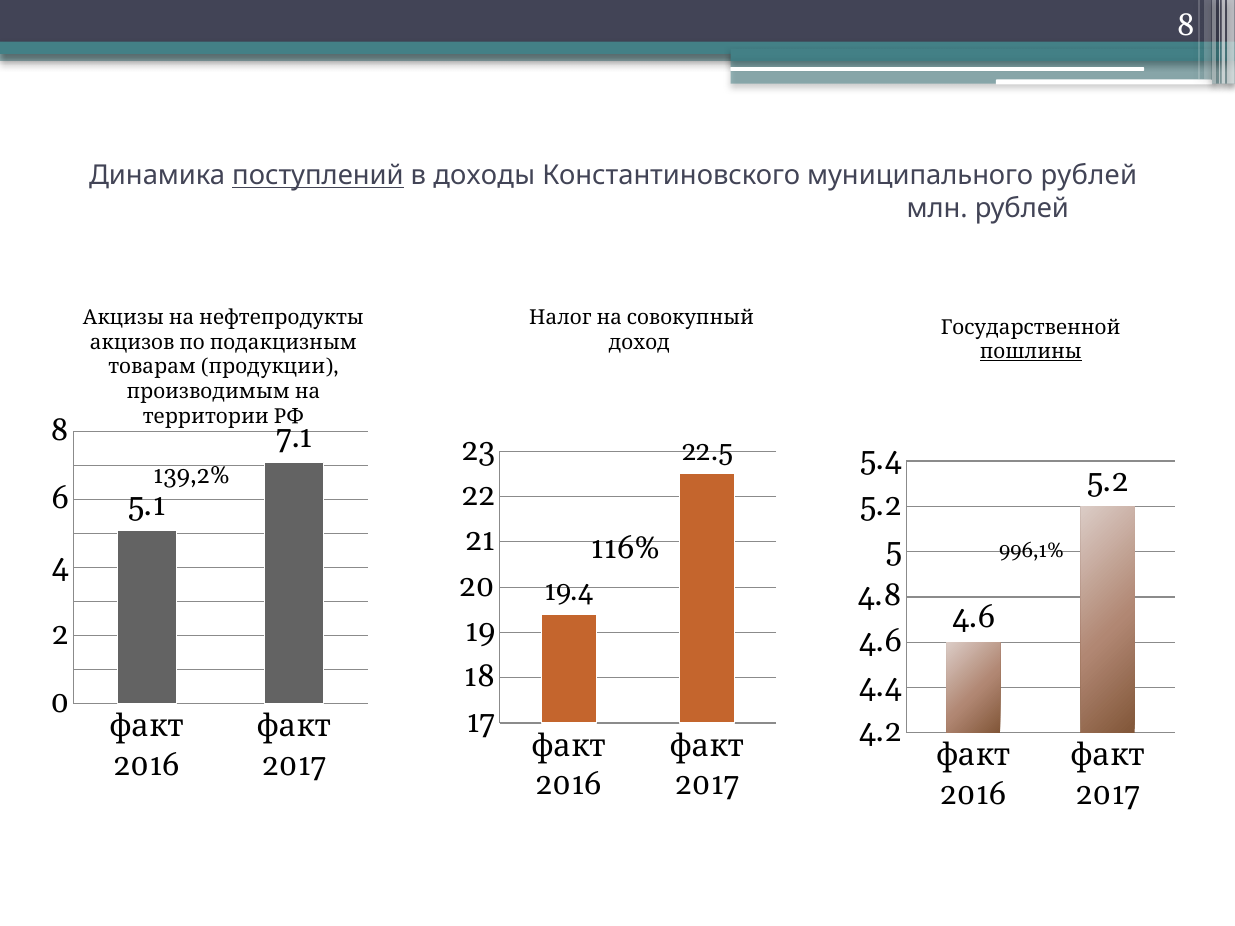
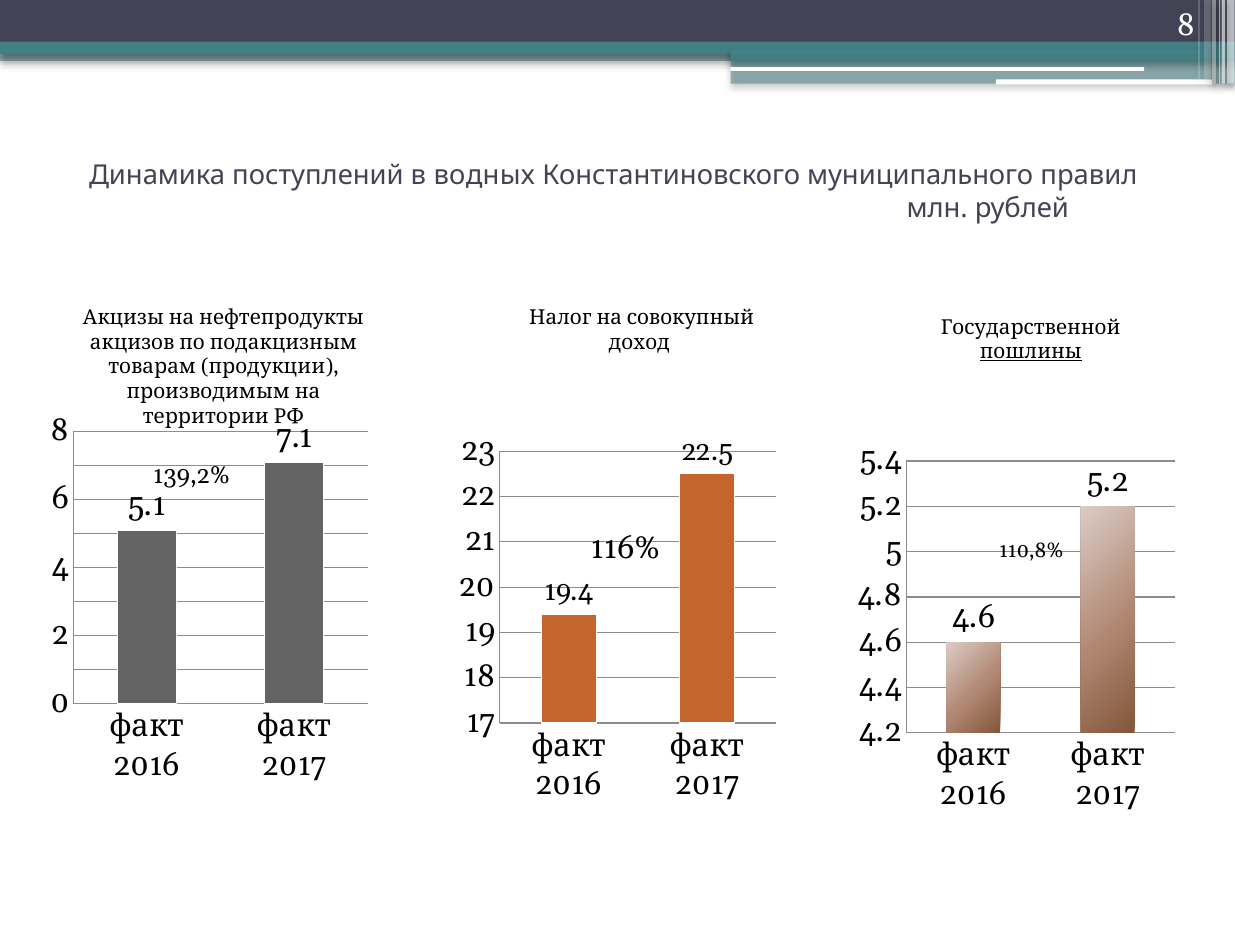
поступлений underline: present -> none (318, 176)
доходы: доходы -> водных (484, 176)
муниципального рублей: рублей -> правил (1089, 176)
996,1%: 996,1% -> 110,8% (1031, 551)
